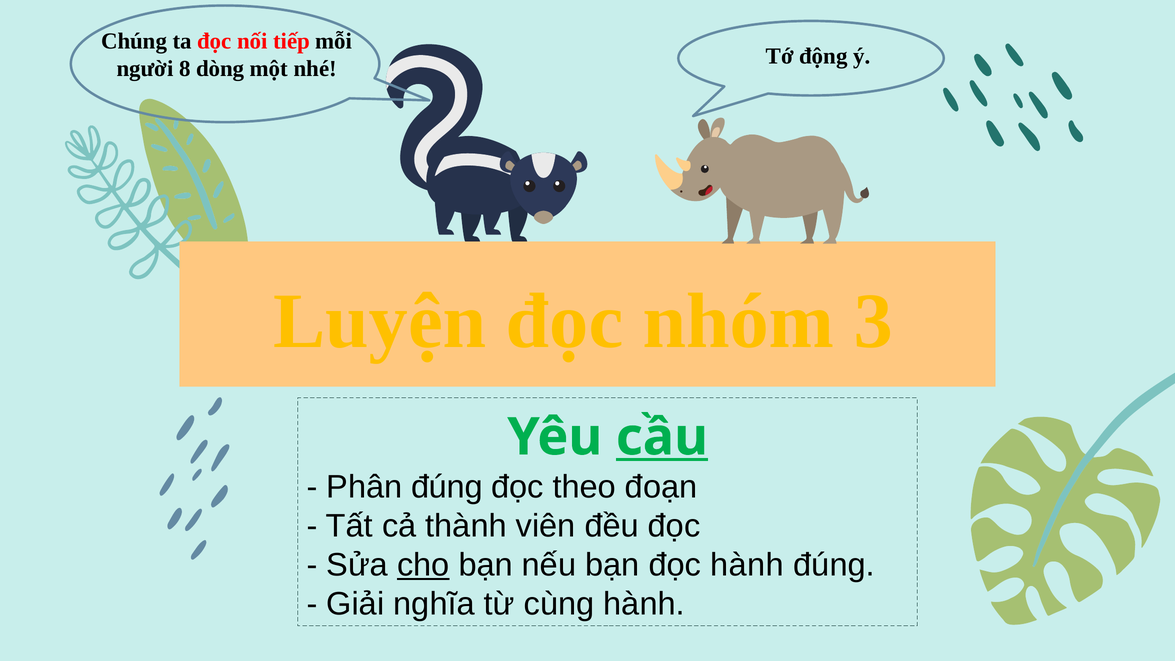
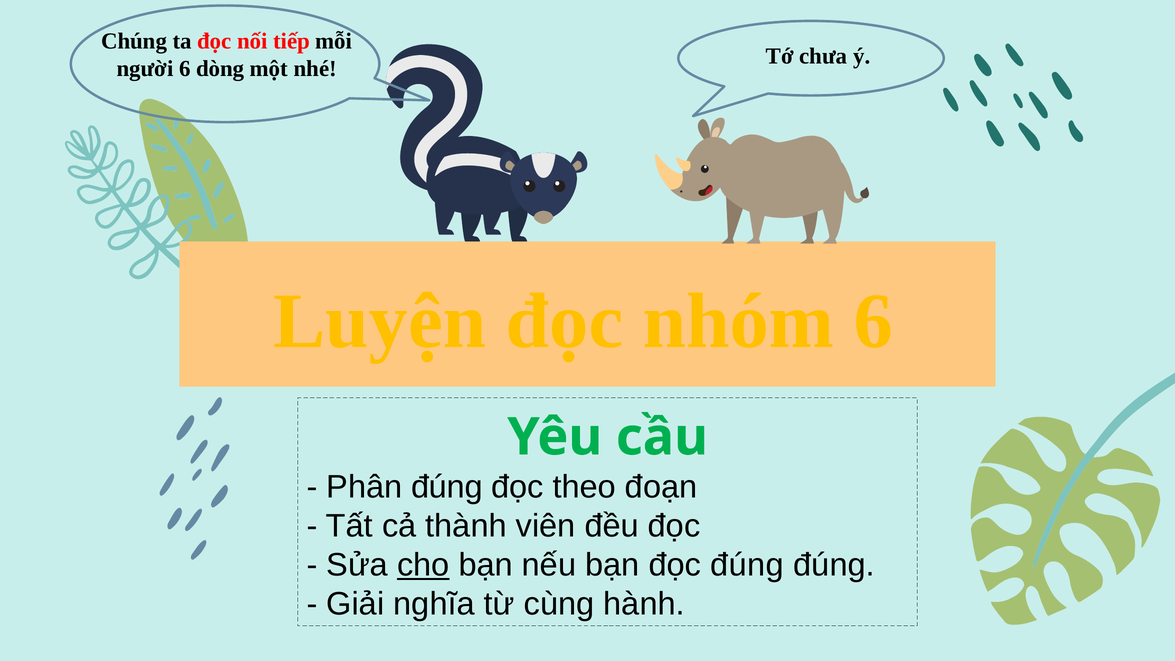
động: động -> chưa (823, 56)
người 8: 8 -> 6 (185, 69)
nhóm 3: 3 -> 6 (873, 321)
cầu underline: present -> none (662, 437)
đọc hành: hành -> đúng (747, 565)
